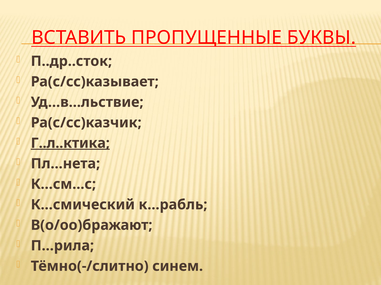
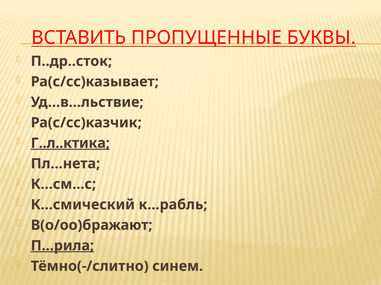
П…рила underline: none -> present (62, 246)
